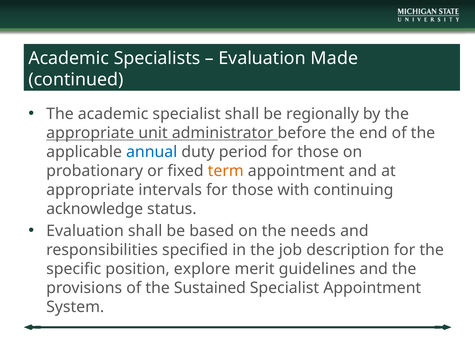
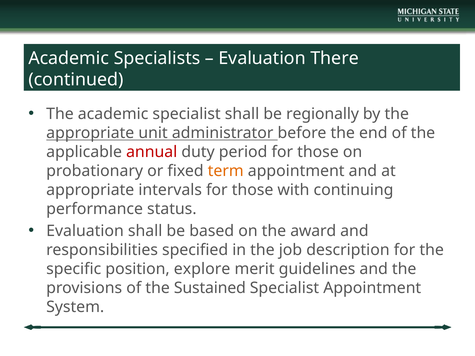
Made: Made -> There (335, 58)
annual colour: blue -> red (152, 152)
acknowledge: acknowledge -> performance (95, 209)
needs: needs -> award (313, 231)
